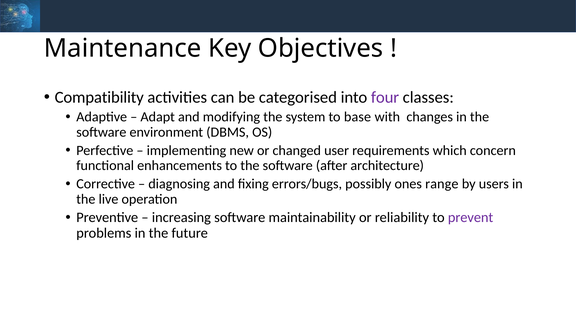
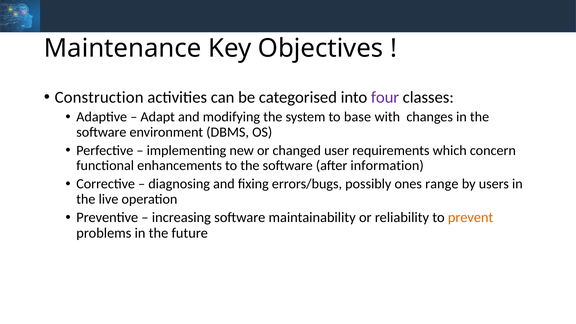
Compatibility: Compatibility -> Construction (99, 97)
architecture: architecture -> information (387, 166)
prevent colour: purple -> orange (471, 218)
